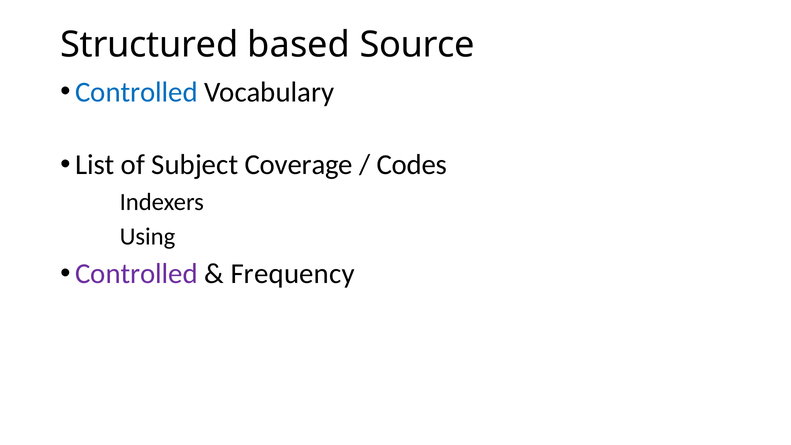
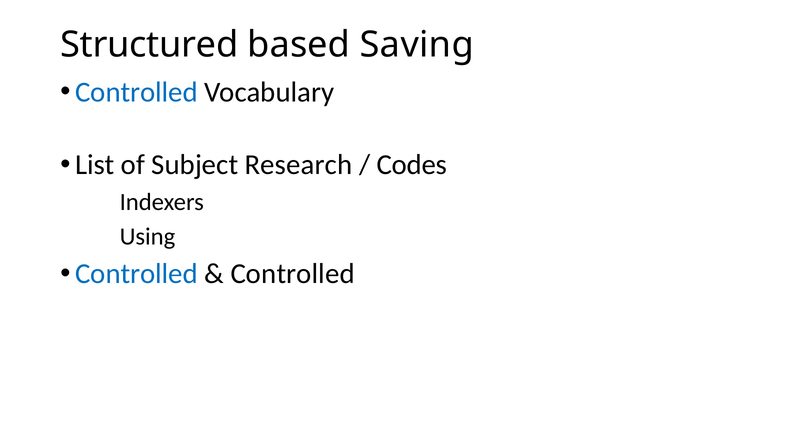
Source: Source -> Saving (417, 45)
Coverage: Coverage -> Research (299, 165)
Controlled colour: purple -> blue (136, 274)
Frequency: Frequency -> Controlled (293, 274)
